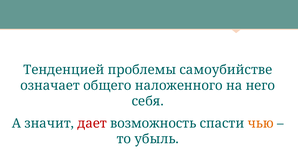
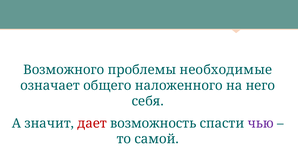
Тенденцией: Тенденцией -> Возможного (64, 70)
самоубийстве: самоубийстве -> необходимые (226, 70)
чью colour: orange -> purple (261, 123)
убыль: убыль -> самой (157, 139)
